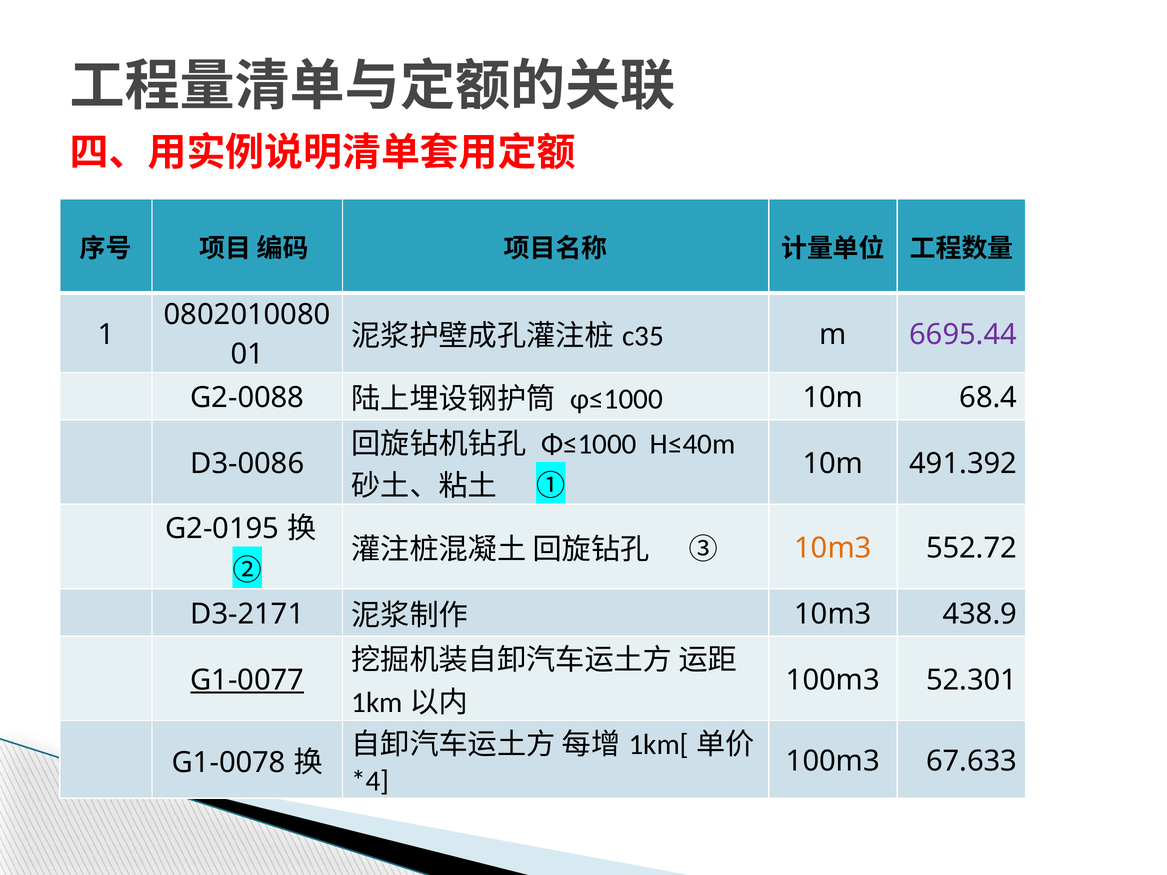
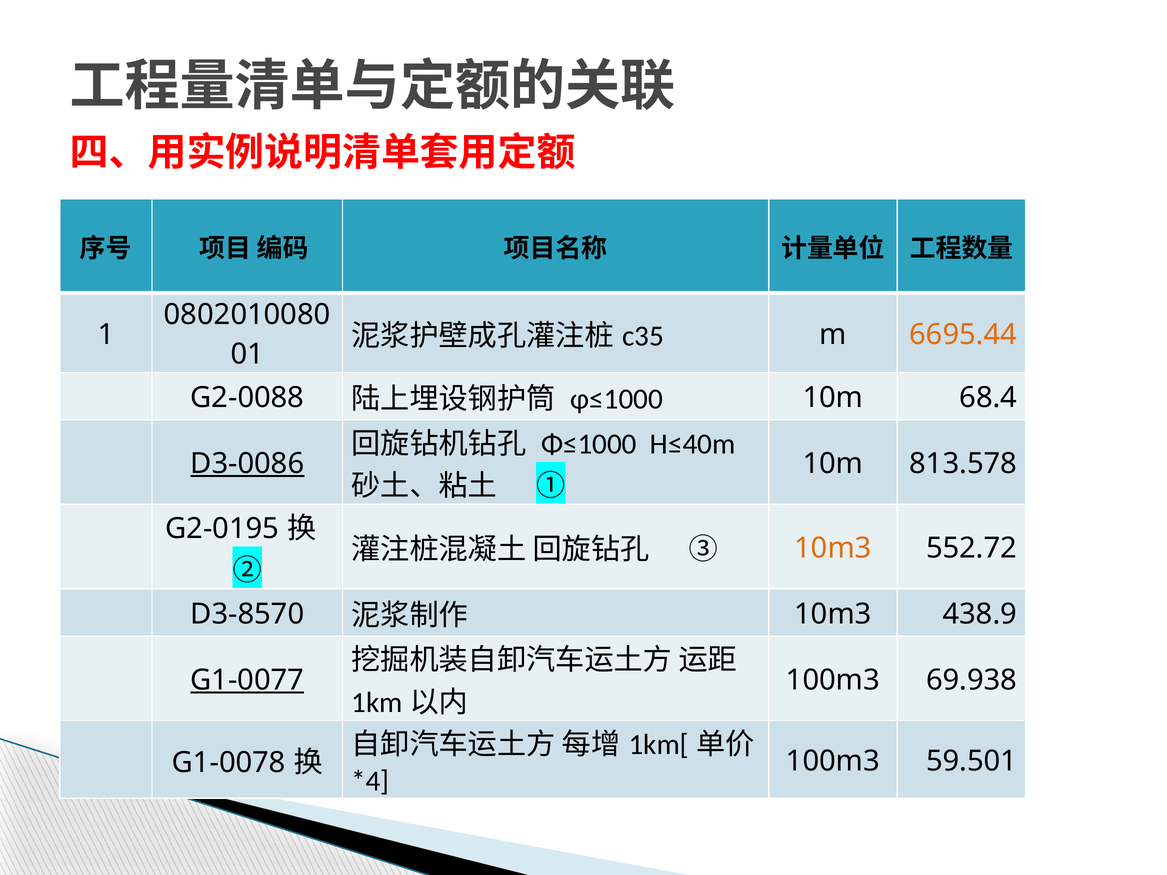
6695.44 colour: purple -> orange (963, 334)
D3-0086 underline: none -> present (247, 464)
491.392: 491.392 -> 813.578 (963, 464)
D3-2171: D3-2171 -> D3-8570 (247, 614)
52.301: 52.301 -> 69.938 (972, 680)
67.633: 67.633 -> 59.501 (972, 761)
